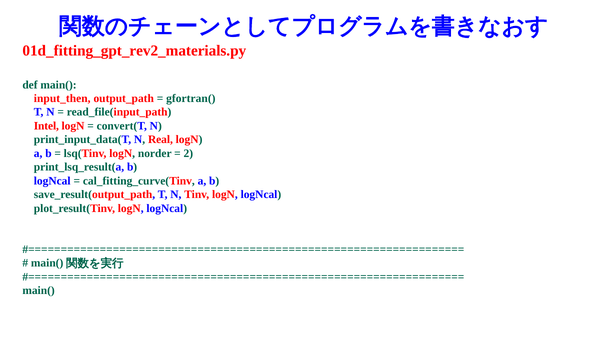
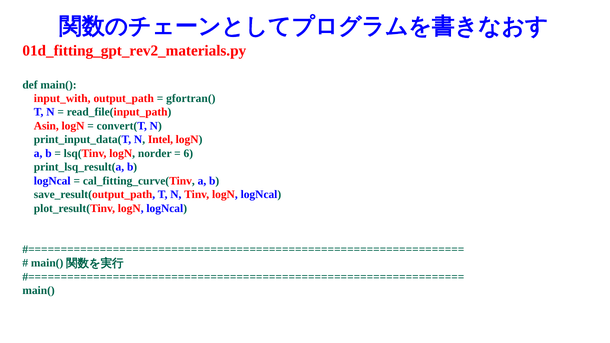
input_then: input_then -> input_with (62, 99)
Intel: Intel -> Asin (46, 126)
Real: Real -> Intel (160, 140)
2: 2 -> 6 (188, 153)
